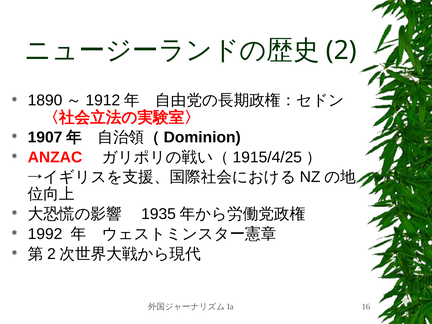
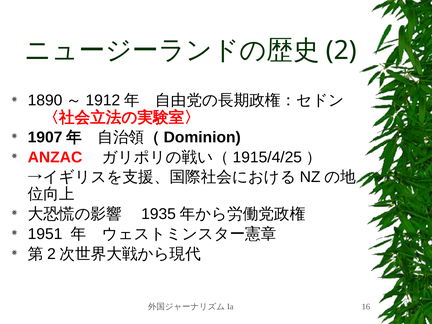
1992: 1992 -> 1951 (45, 234)
